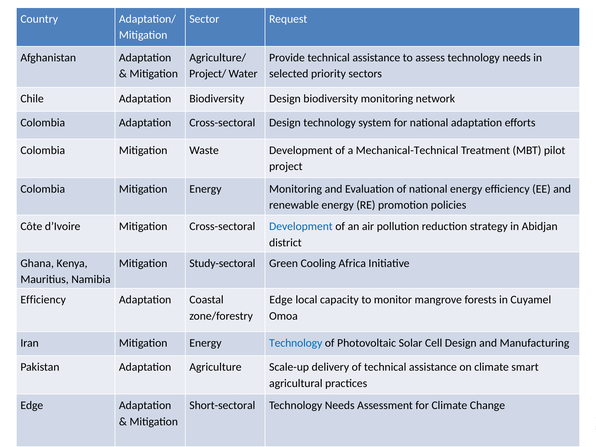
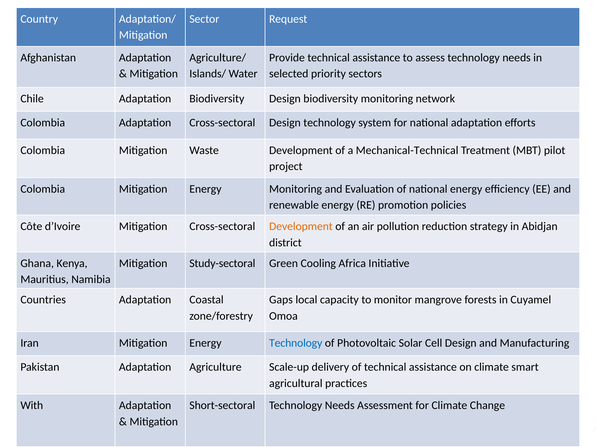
Project/: Project/ -> Islands/ (208, 74)
Development colour: blue -> orange (301, 226)
Efficiency: Efficiency -> Countries (43, 300)
Edge: Edge -> Gaps (281, 300)
Edge: Edge -> With (32, 405)
